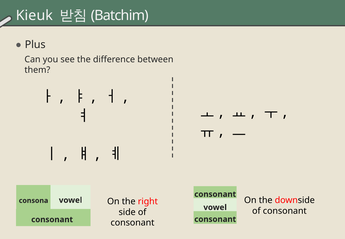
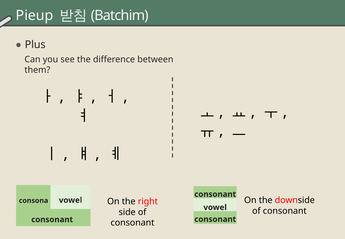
Kieuk: Kieuk -> Pieup (35, 16)
